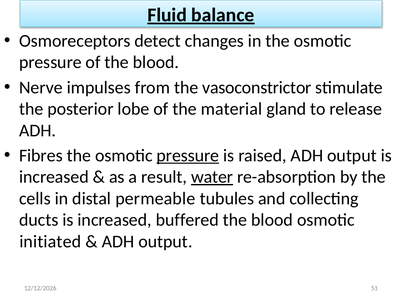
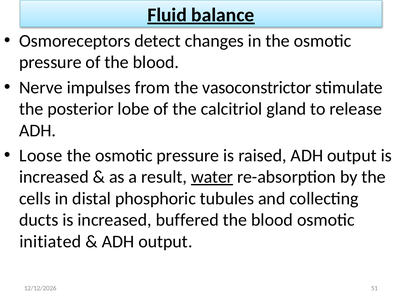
material: material -> calcitriol (232, 109)
Fibres: Fibres -> Loose (41, 155)
pressure underline: present -> none (188, 155)
permeable: permeable -> phosphoric (155, 198)
